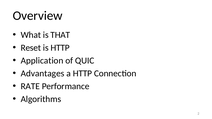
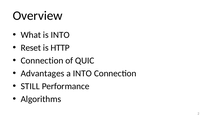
is THAT: THAT -> INTO (60, 35)
Application: Application -> Connection (42, 61)
a HTTP: HTTP -> INTO (82, 74)
RATE: RATE -> STILL (30, 86)
